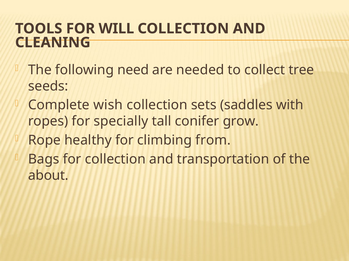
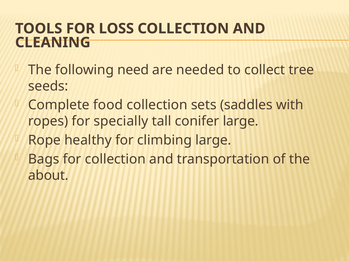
WILL: WILL -> LOSS (116, 29)
wish: wish -> food (108, 105)
conifer grow: grow -> large (241, 122)
climbing from: from -> large (213, 141)
